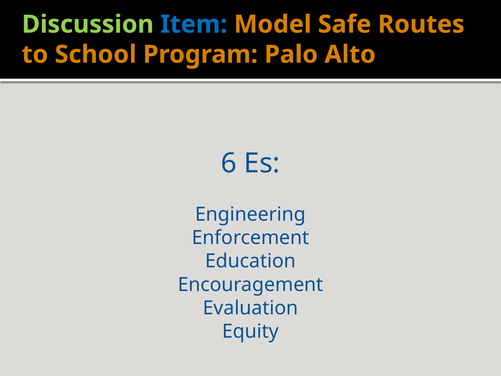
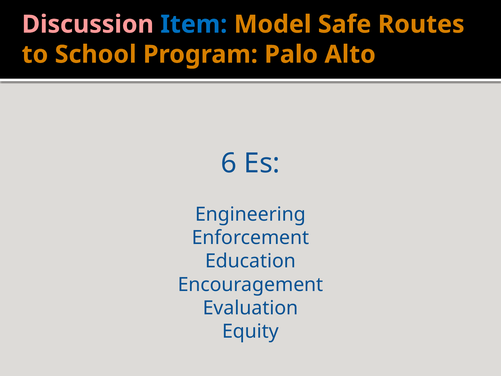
Discussion colour: light green -> pink (88, 24)
